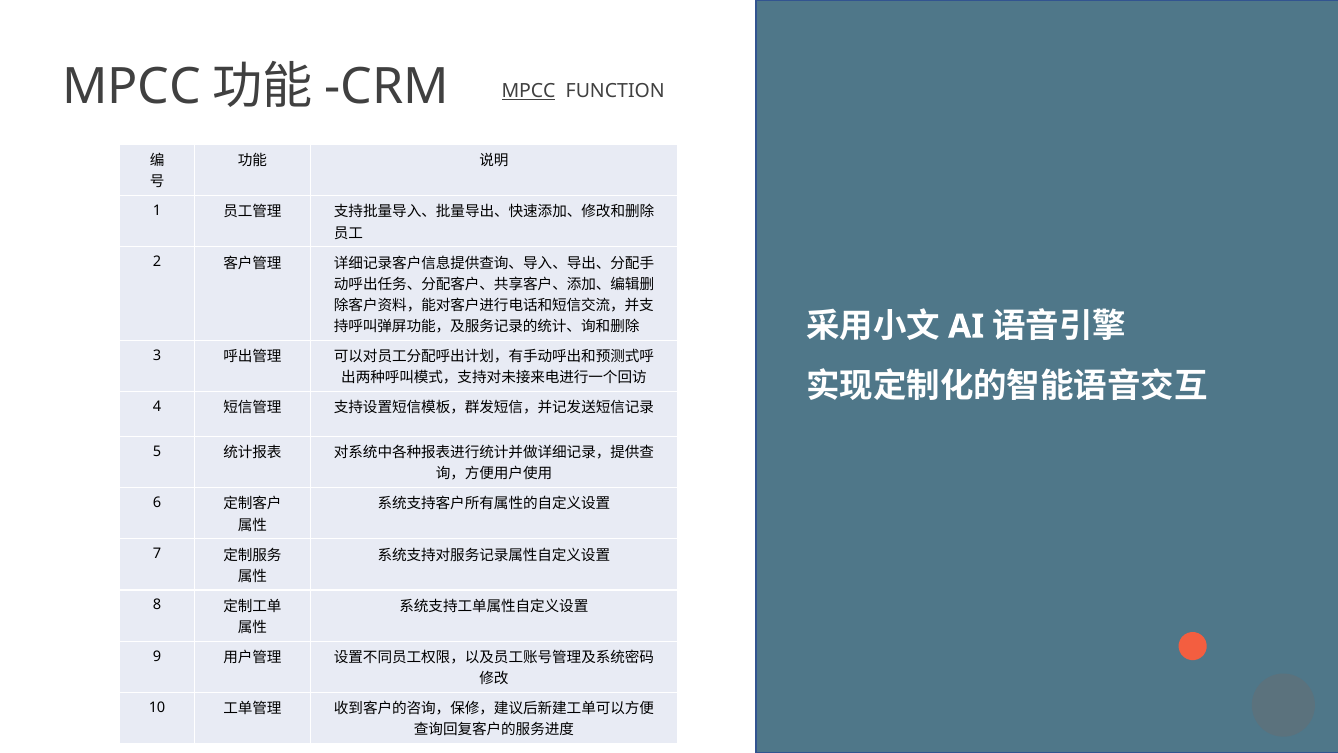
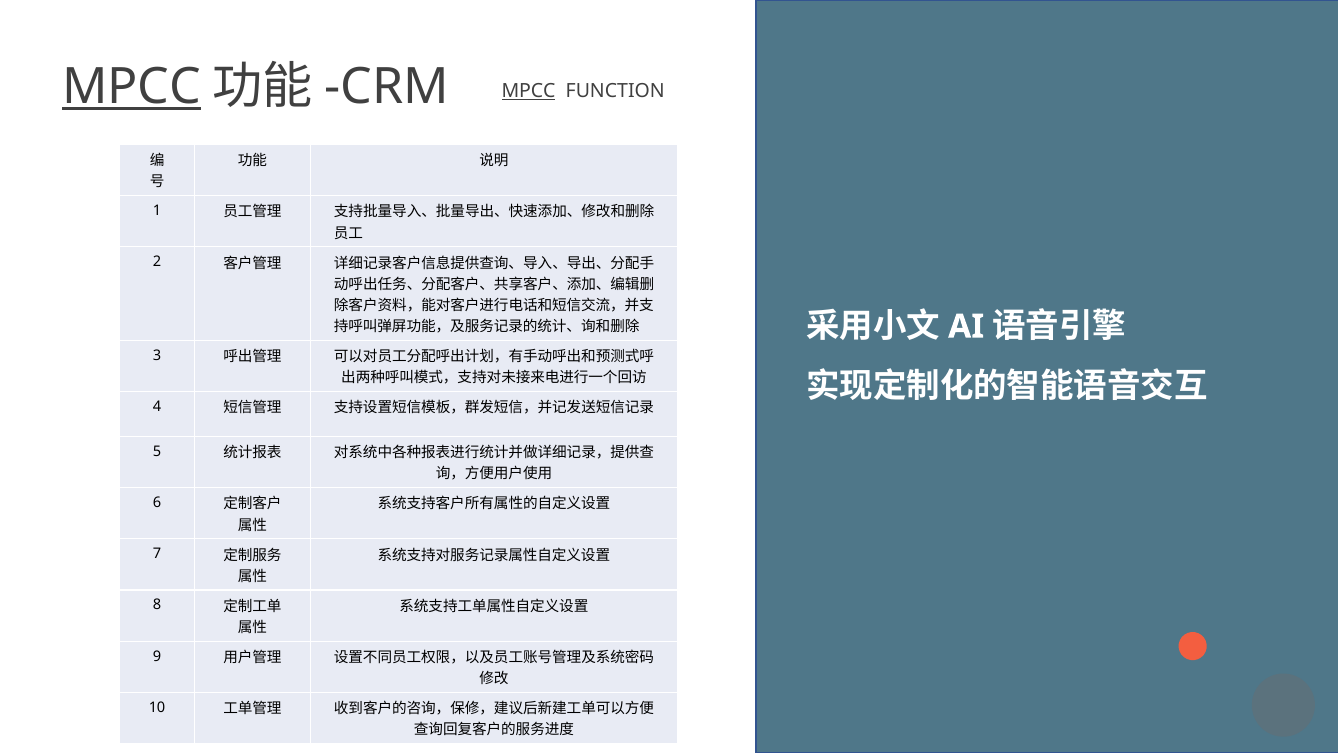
MPCC underline: none -> present (132, 86)
